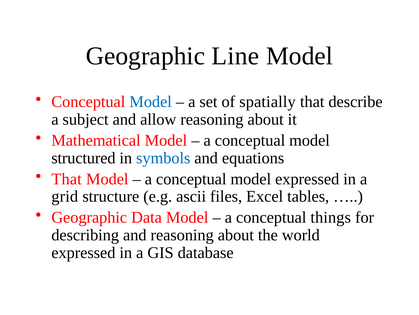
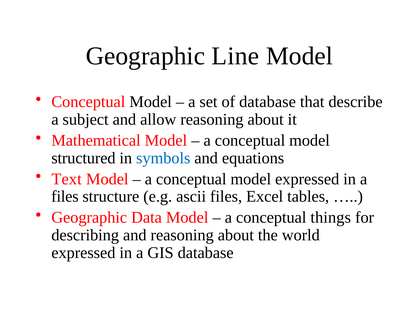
Model colour: blue -> black (151, 102)
of spatially: spatially -> database (268, 102)
That: That -> Text (67, 179)
grid: grid -> files (65, 196)
